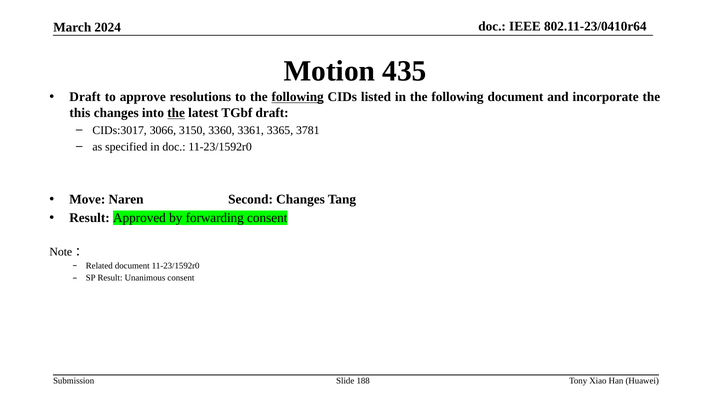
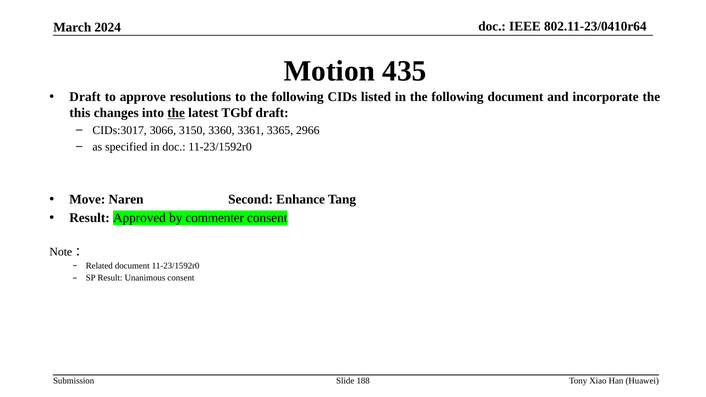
following underline: present -> none (298, 97)
3781: 3781 -> 2966 (308, 130)
Second Changes: Changes -> Enhance (301, 200)
forwarding: forwarding -> commenter (215, 218)
